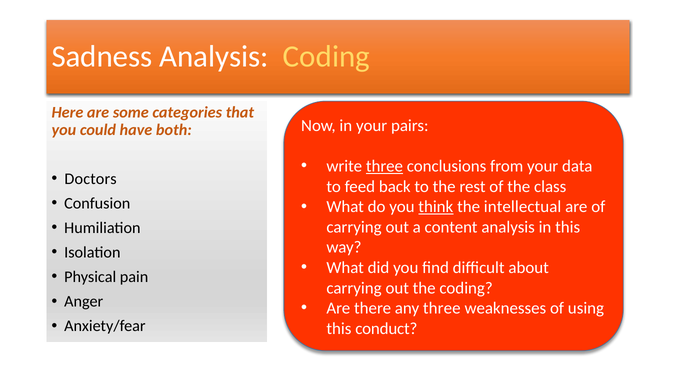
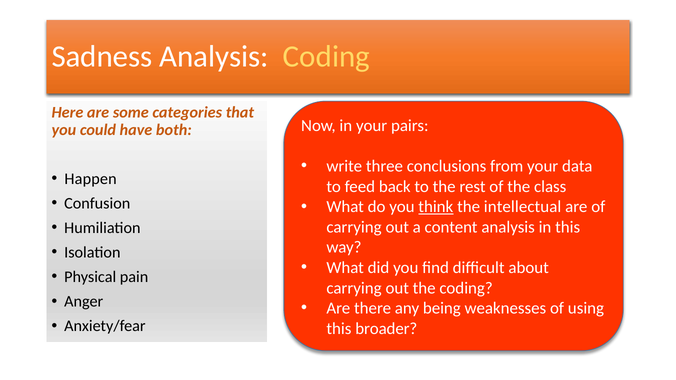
three underline: present -> none (384, 166)
Doctors: Doctors -> Happen (91, 179)
any three: three -> being (442, 308)
conduct: conduct -> broader (386, 329)
